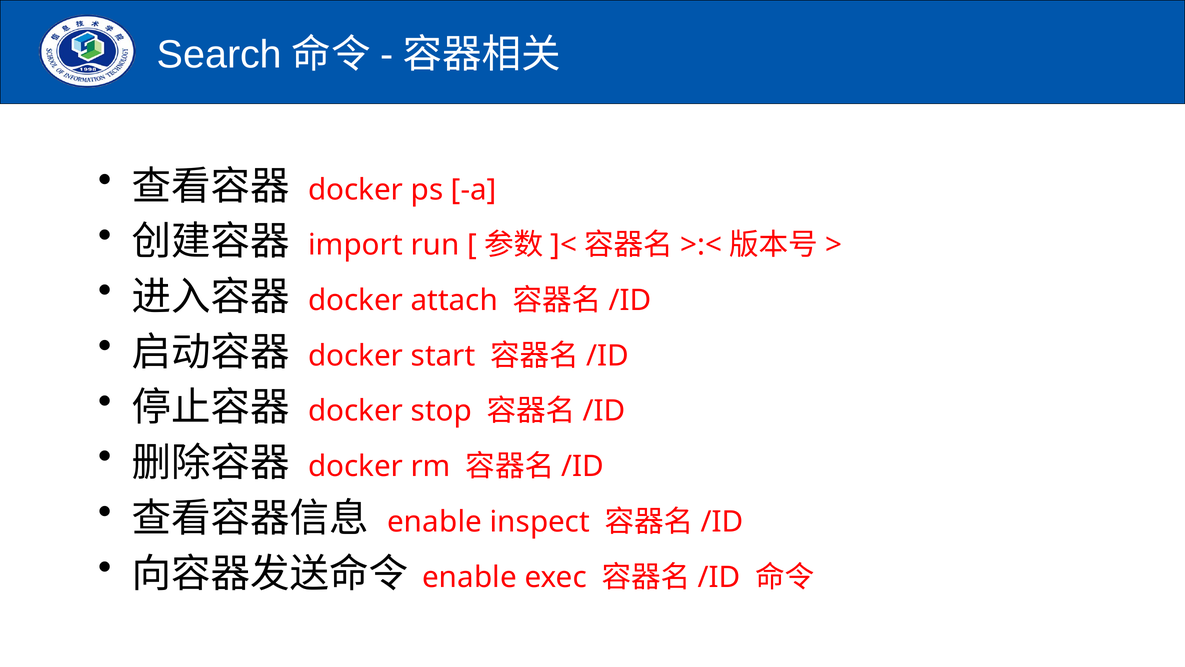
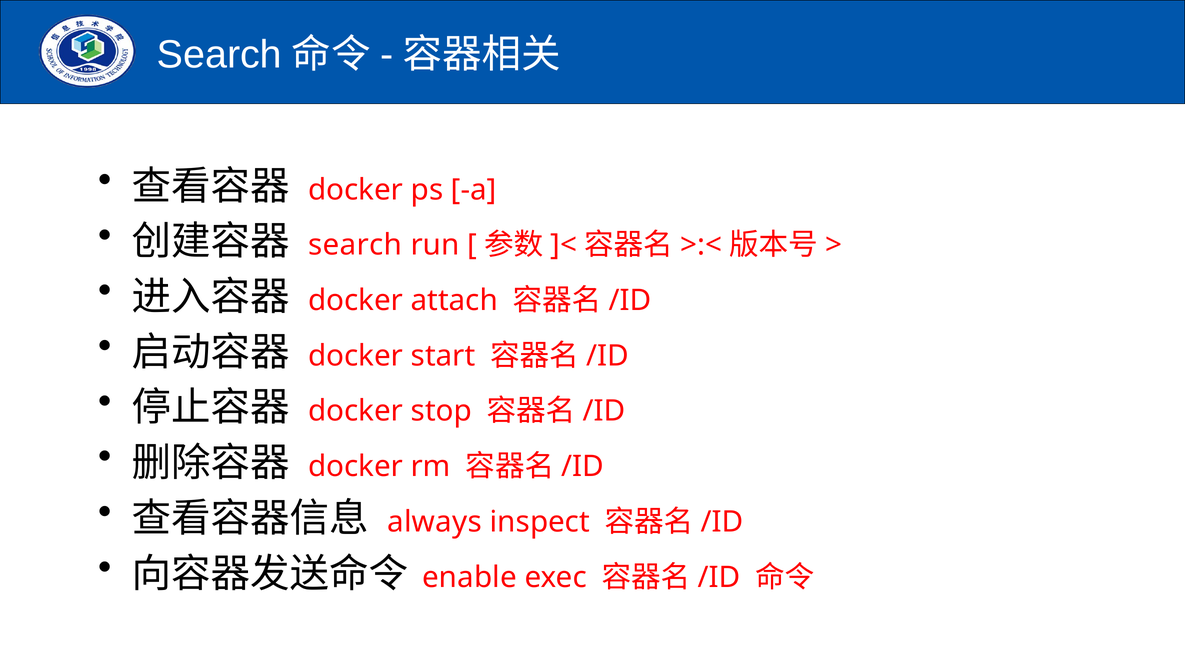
import: import -> search (355, 245)
enable: enable -> always (435, 522)
